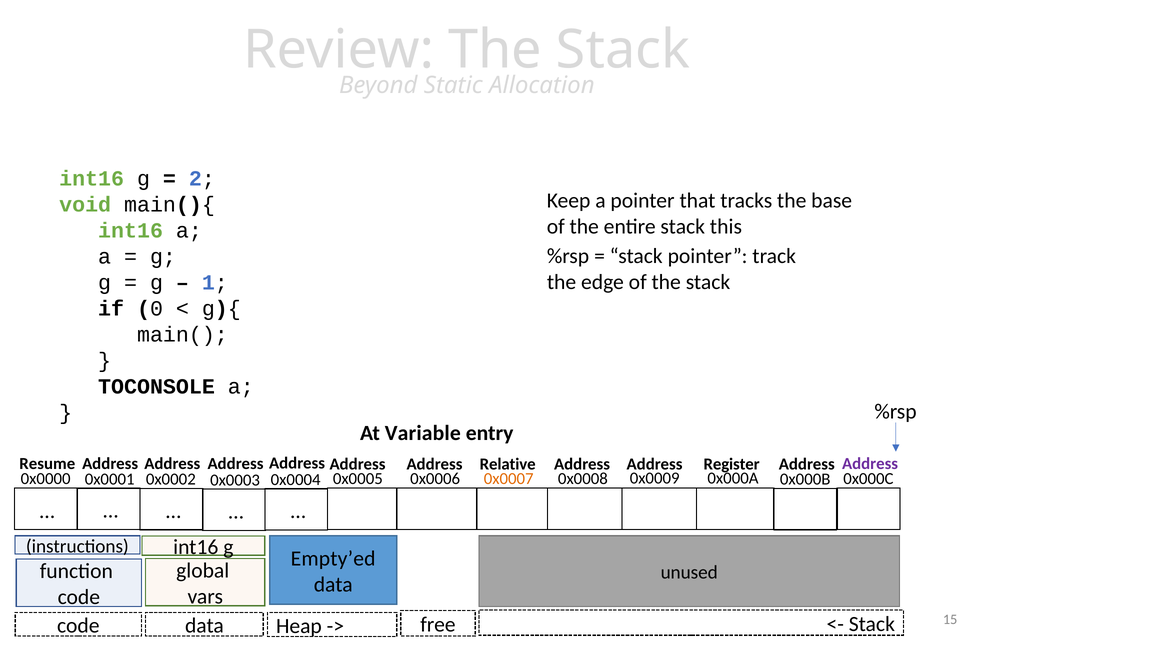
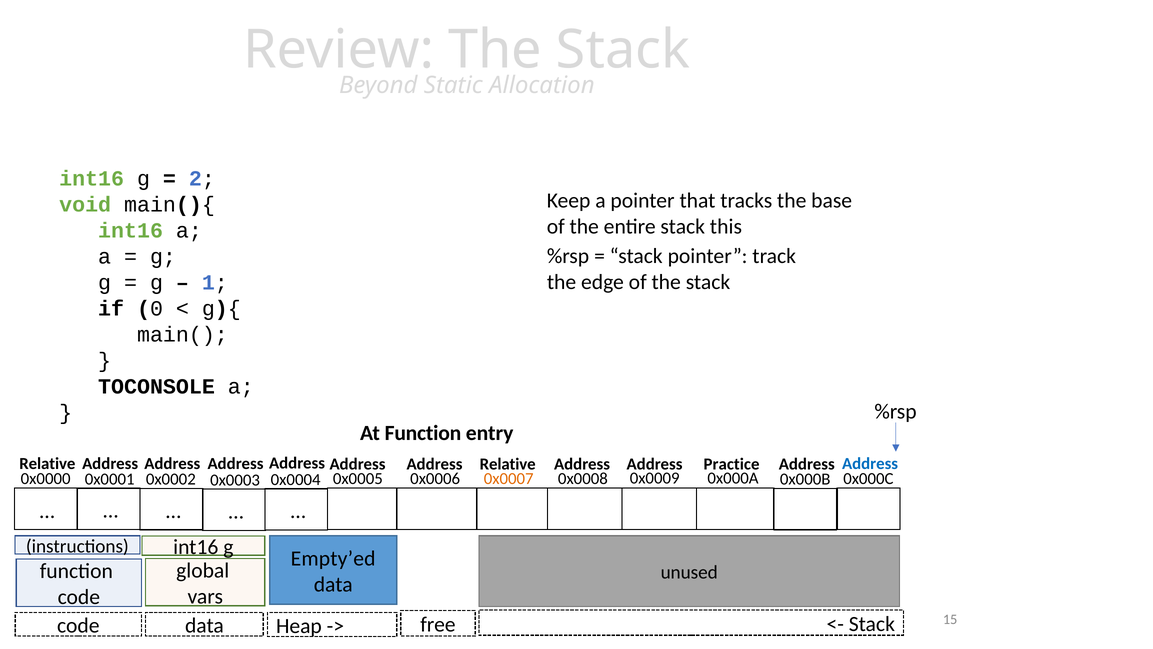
At Variable: Variable -> Function (423, 433)
Resume: Resume -> Relative (47, 464)
Register: Register -> Practice (732, 464)
Address colour: purple -> blue (870, 464)
